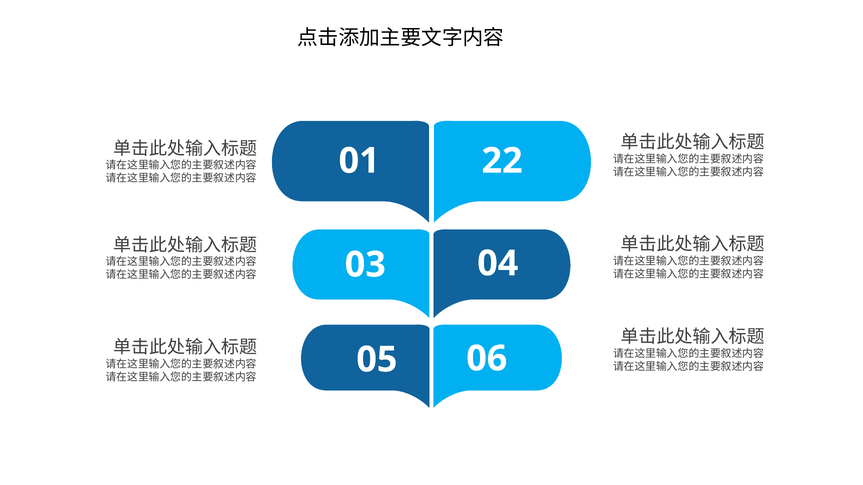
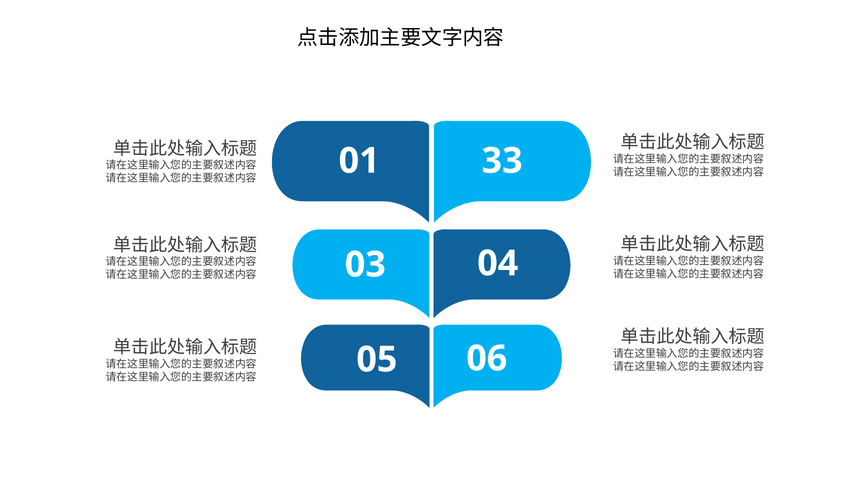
22: 22 -> 33 (502, 161)
